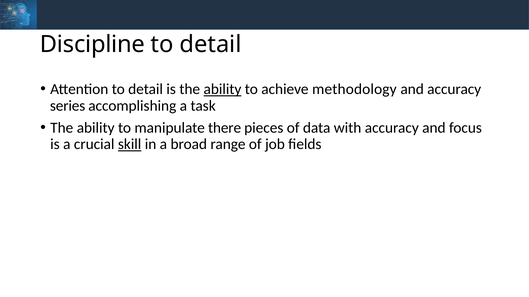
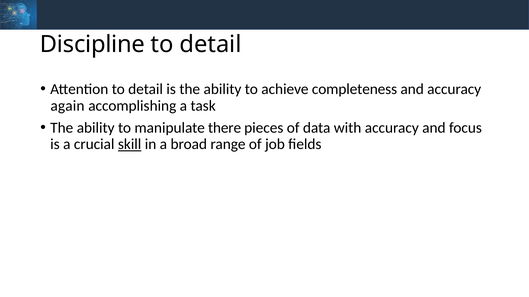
ability underline: present -> none (222, 89)
methodology: methodology -> completeness (355, 89)
series: series -> again (67, 106)
